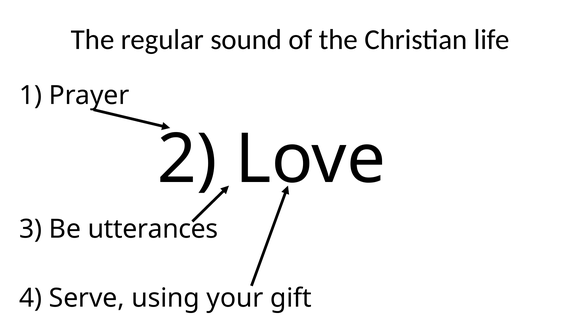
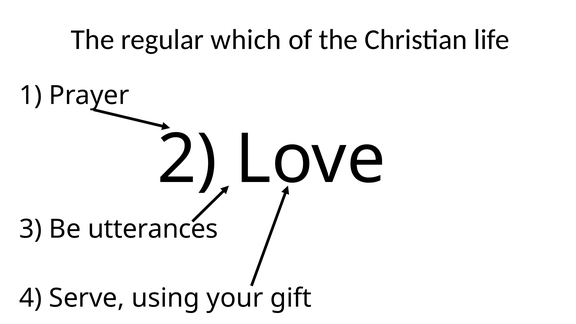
sound: sound -> which (246, 40)
